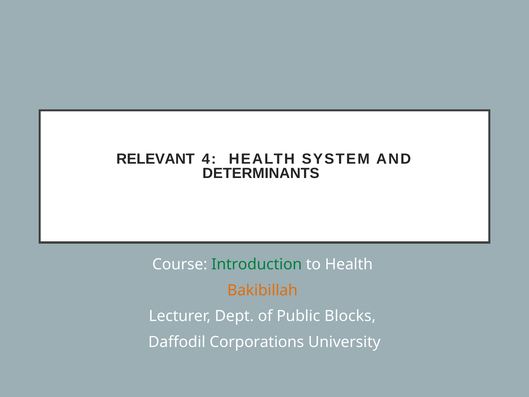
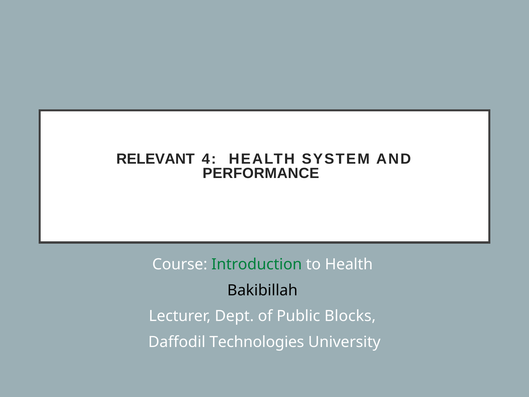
DETERMINANTS: DETERMINANTS -> PERFORMANCE (261, 173)
Bakibillah colour: orange -> black (262, 290)
Corporations: Corporations -> Technologies (257, 342)
